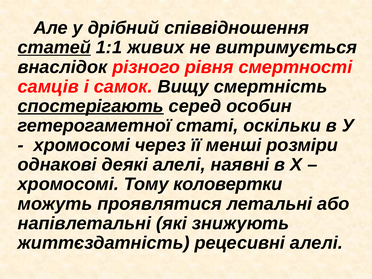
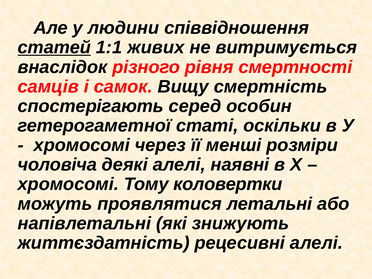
дрібний: дрібний -> людини (123, 28)
спостерігають underline: present -> none (91, 106)
однакові: однакові -> чоловіча (57, 165)
